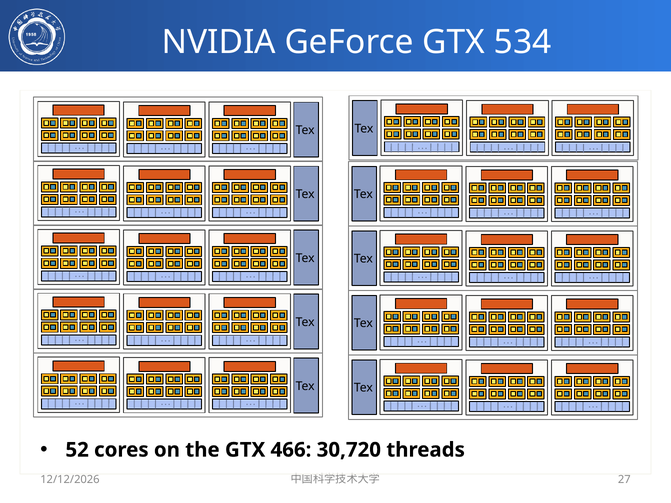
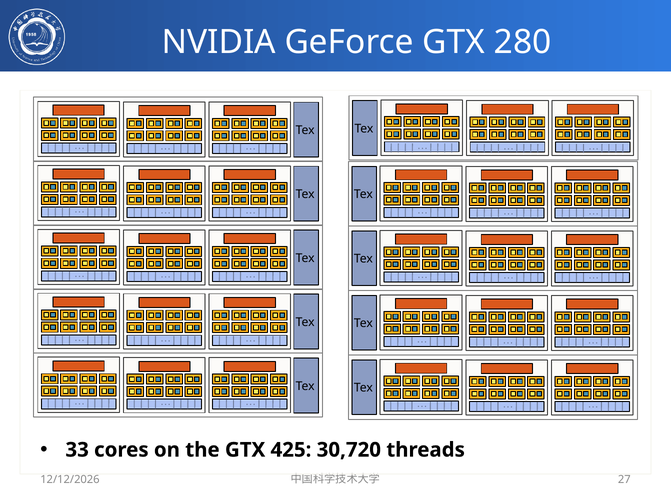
534: 534 -> 280 (523, 42)
52: 52 -> 33 (77, 450)
466: 466 -> 425 (291, 450)
